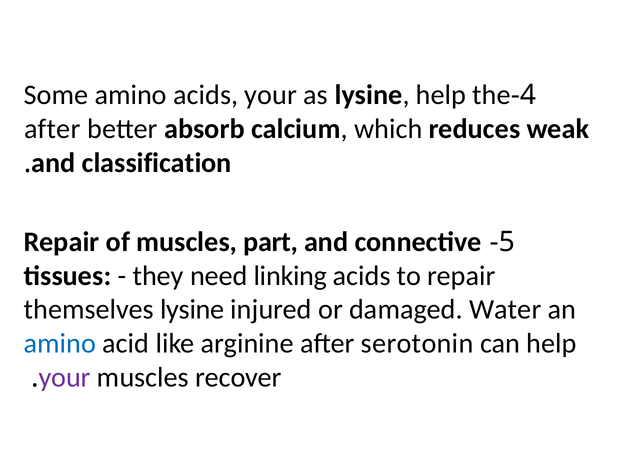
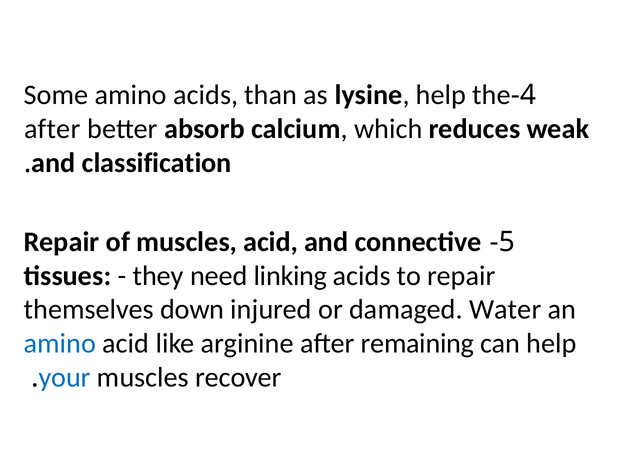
acids your: your -> than (271, 95)
muscles part: part -> acid (271, 242)
themselves lysine: lysine -> down (192, 310)
serotonin: serotonin -> remaining (417, 344)
your colour: purple -> blue (65, 377)
